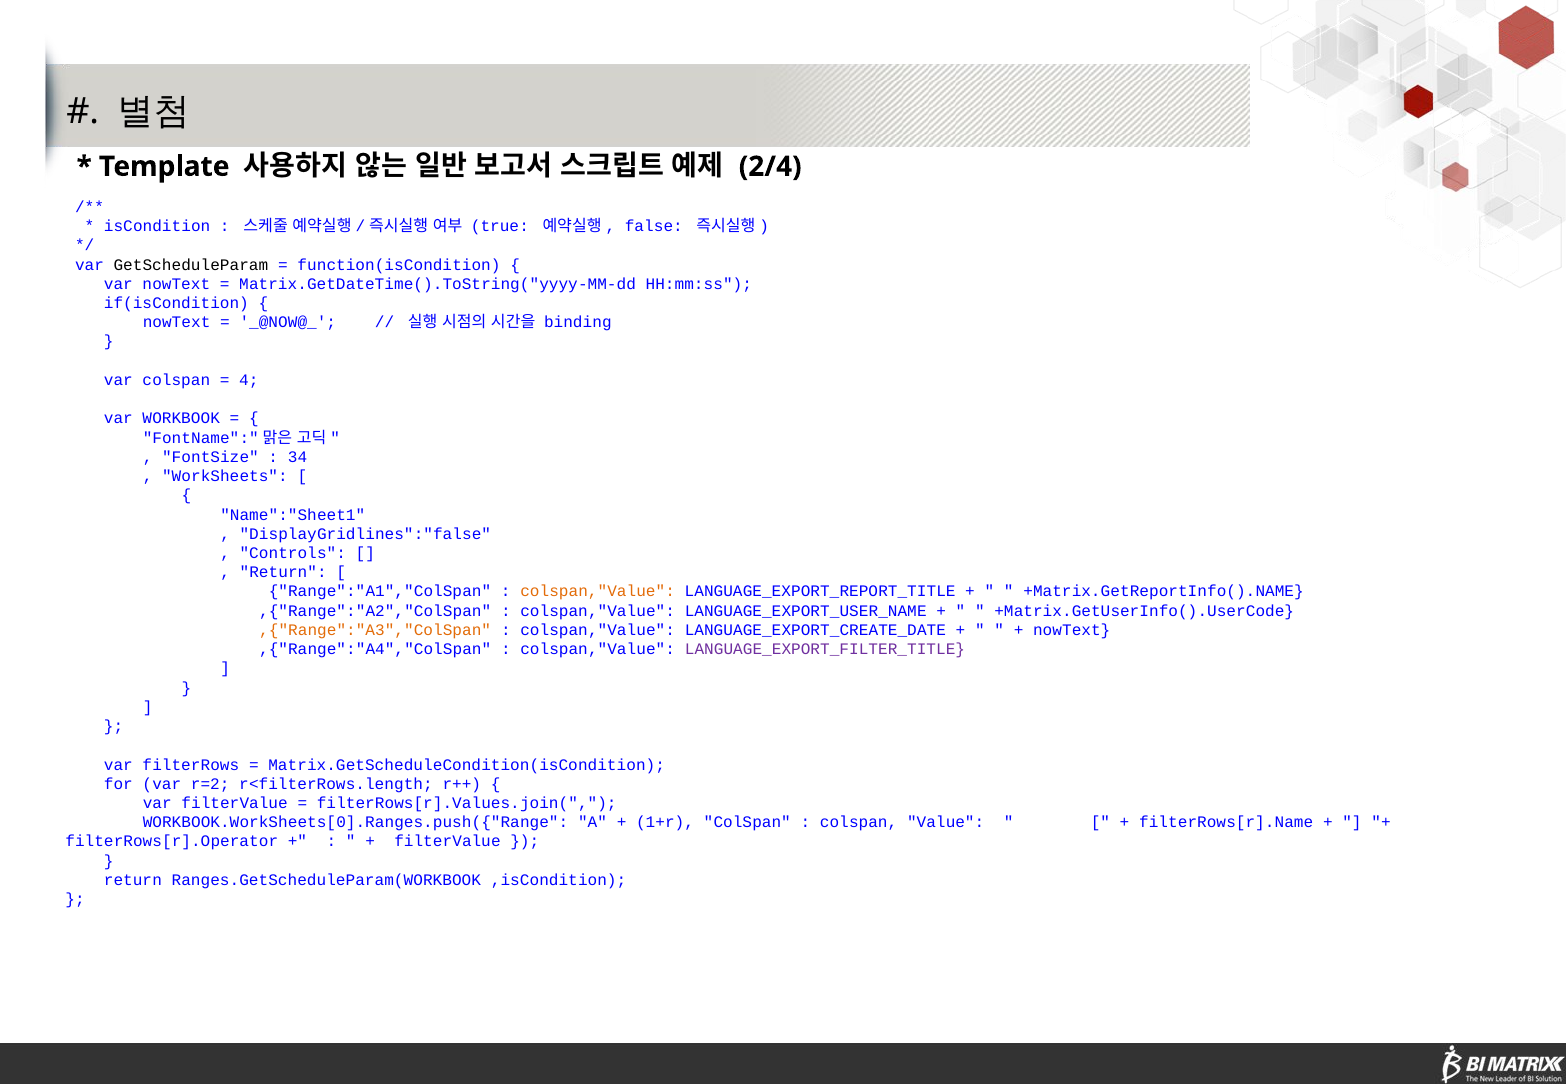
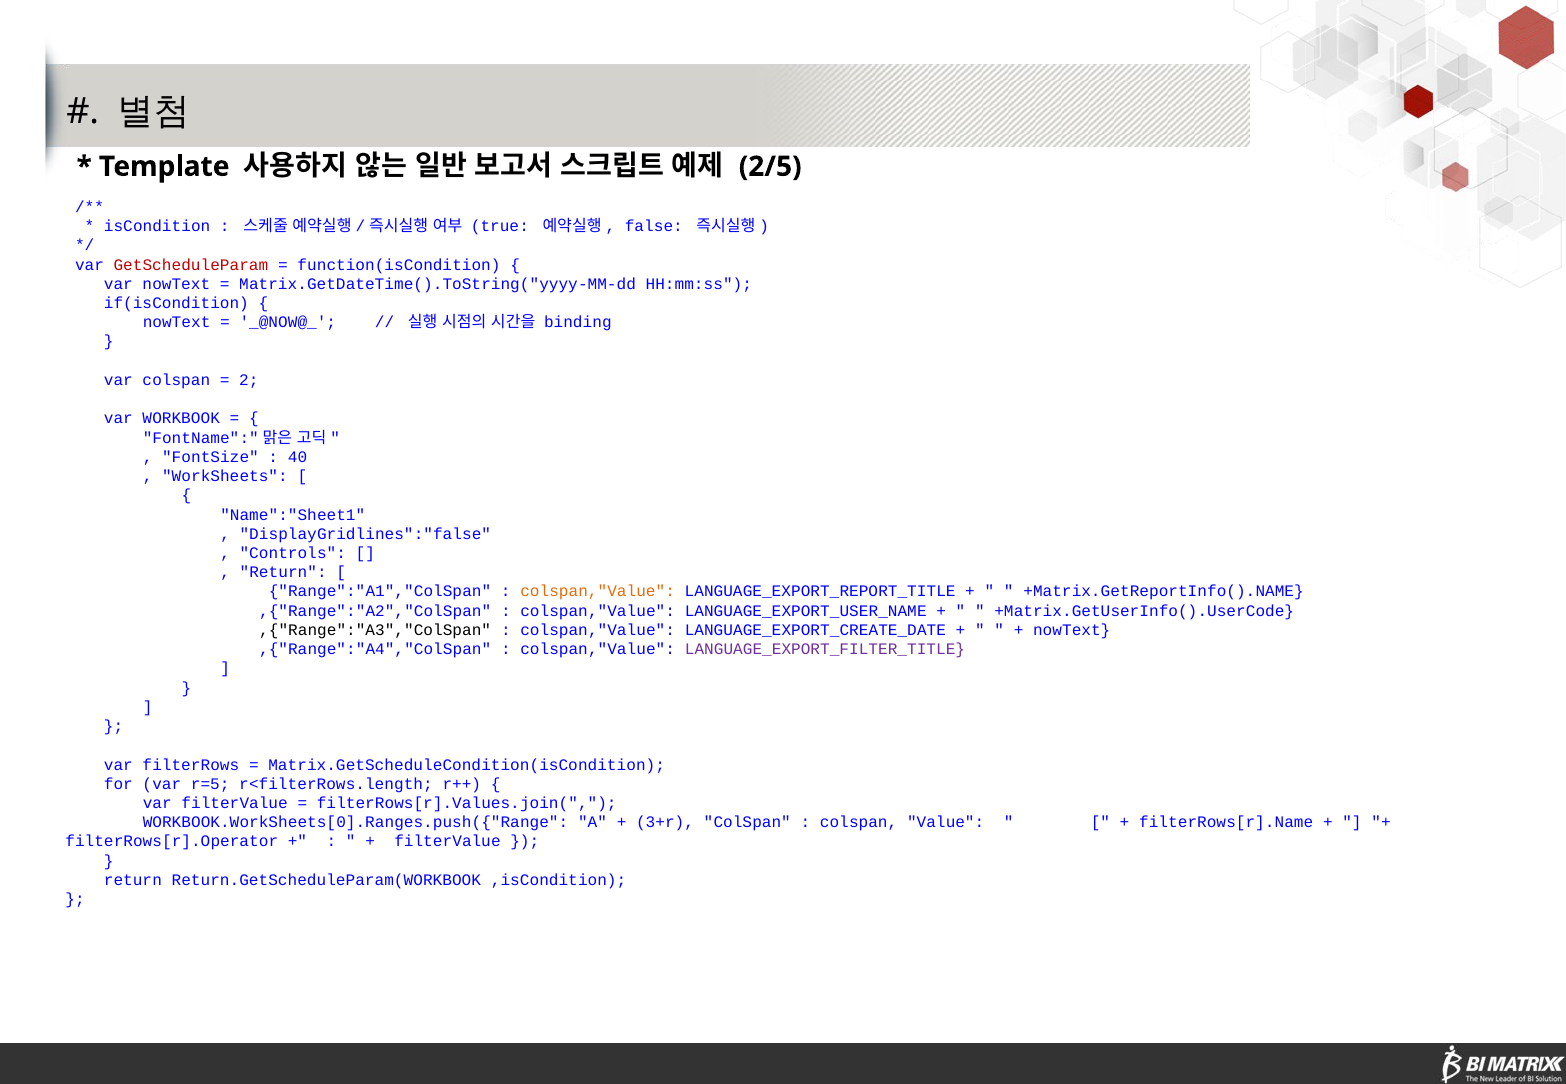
2/4: 2/4 -> 2/5 (770, 167)
GetScheduleParam colour: black -> red (191, 265)
4: 4 -> 2 (249, 380)
34: 34 -> 40 (298, 457)
,{"Range":"A3","ColSpan colour: orange -> black (375, 630)
r=2: r=2 -> r=5 (210, 784)
1+r: 1+r -> 3+r (665, 823)
Ranges.GetScheduleParam(WORKBOOK: Ranges.GetScheduleParam(WORKBOOK -> Return.GetScheduleParam(WORKBOOK (326, 880)
